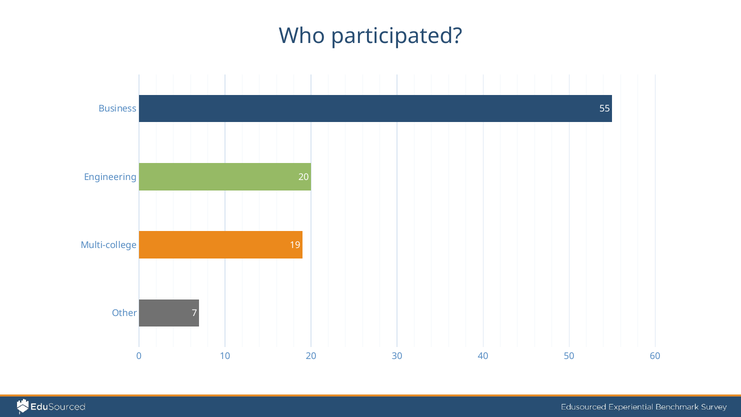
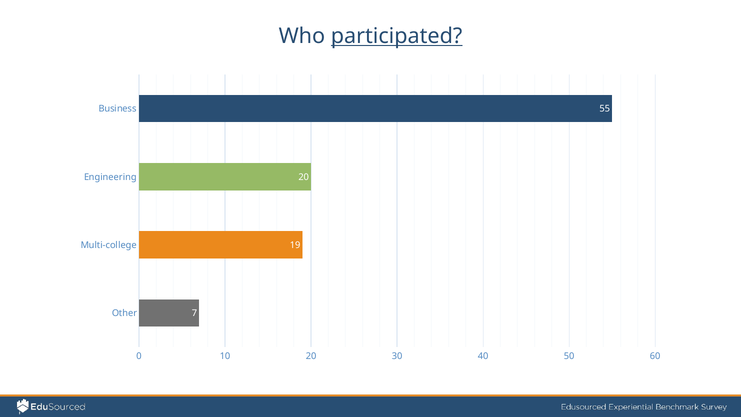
participated underline: none -> present (397, 36)
